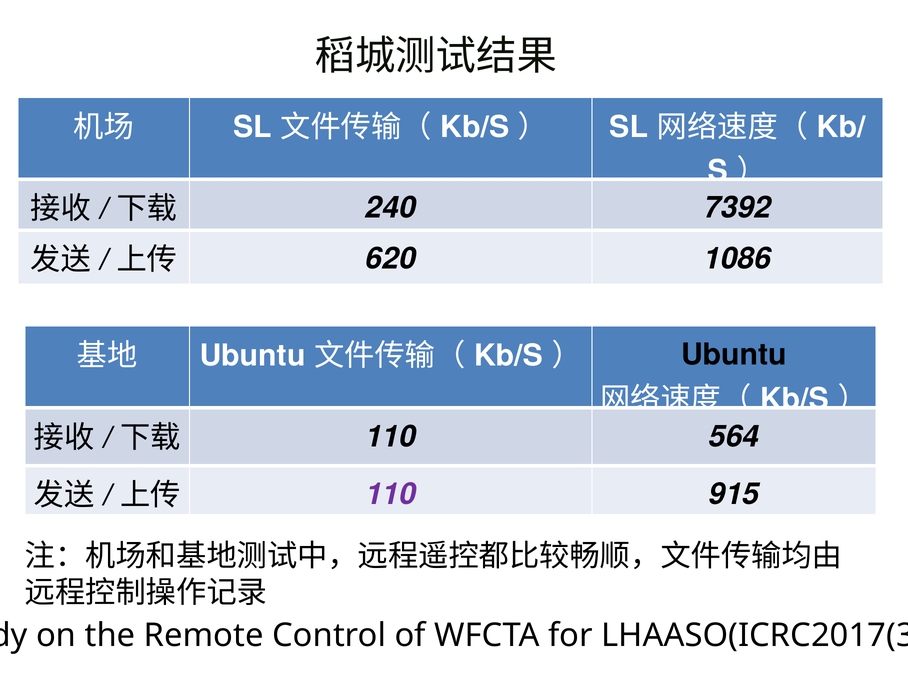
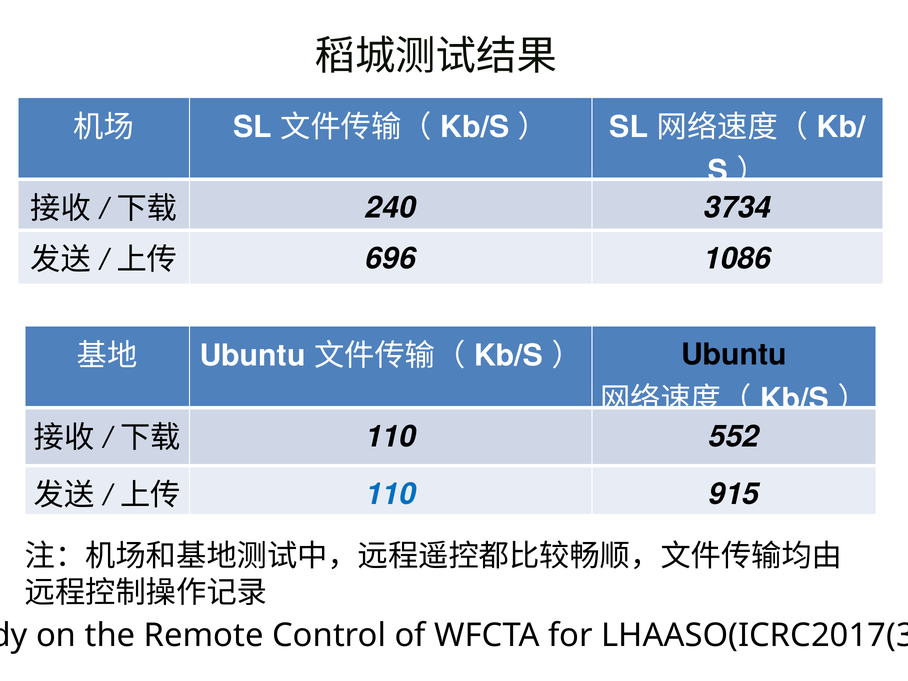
7392: 7392 -> 3734 (738, 208)
620: 620 -> 696 (391, 259)
564: 564 -> 552 (734, 437)
110 colour: purple -> blue (391, 494)
